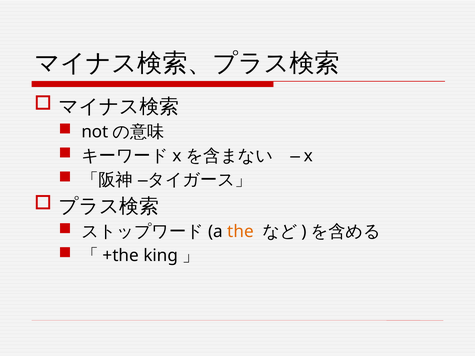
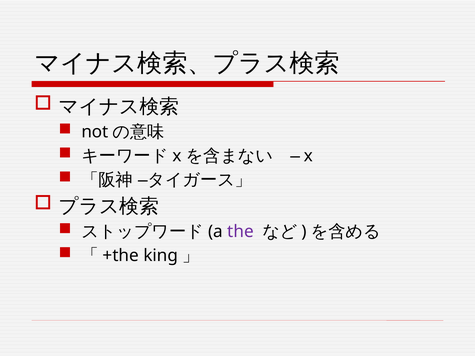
the colour: orange -> purple (241, 232)
